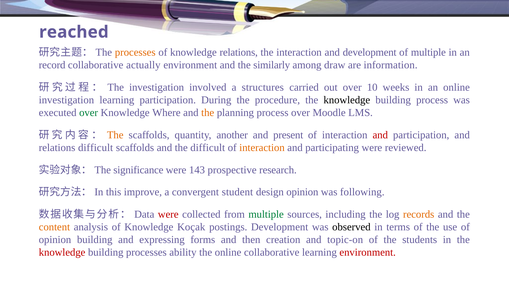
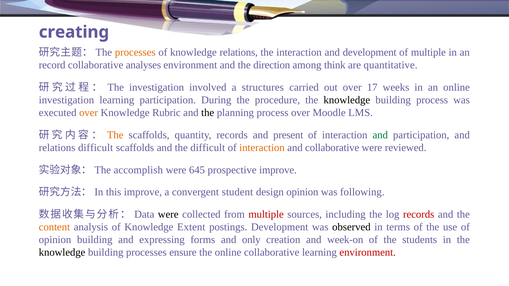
reached: reached -> creating (74, 32)
actually: actually -> analyses (143, 65)
similarly: similarly -> direction (272, 65)
draw: draw -> think (335, 65)
information: information -> quantitative (391, 65)
10: 10 -> 17 (372, 87)
over colour: green -> orange (89, 113)
Where: Where -> Rubric (166, 113)
the colour: orange -> black (208, 113)
quantity another: another -> records (232, 135)
and colour: red -> green (380, 135)
and participating: participating -> collaborative (332, 148)
significance: significance -> accomplish (138, 170)
143: 143 -> 645 (197, 170)
prospective research: research -> improve (278, 170)
were colour: red -> black (168, 215)
multiple colour: green -> red (266, 215)
records colour: orange -> red (419, 215)
Koçak: Koçak -> Extent (191, 227)
then: then -> only (251, 240)
topic-on: topic-on -> week-on (345, 240)
knowledge colour: red -> black (62, 253)
ability: ability -> ensure (183, 253)
